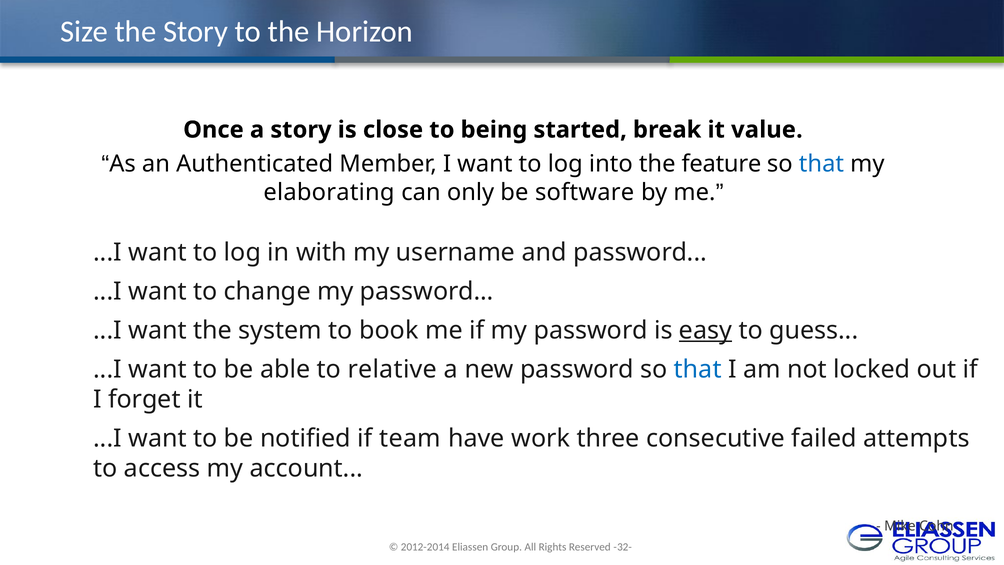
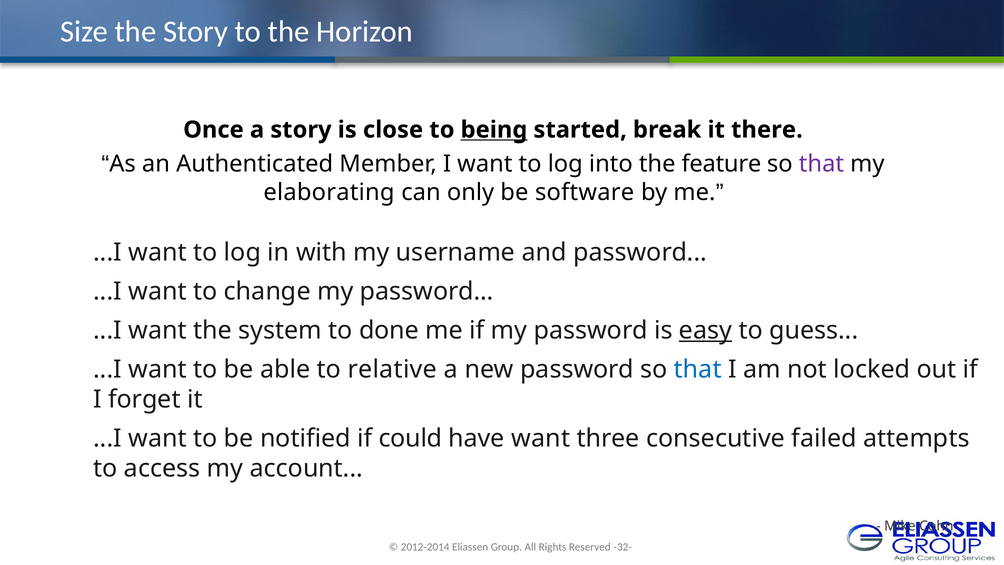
being underline: none -> present (494, 130)
value: value -> there (767, 130)
that colour: blue -> purple (821, 164)
book: book -> done (389, 330)
team: team -> could (410, 438)
have work: work -> want (541, 438)
